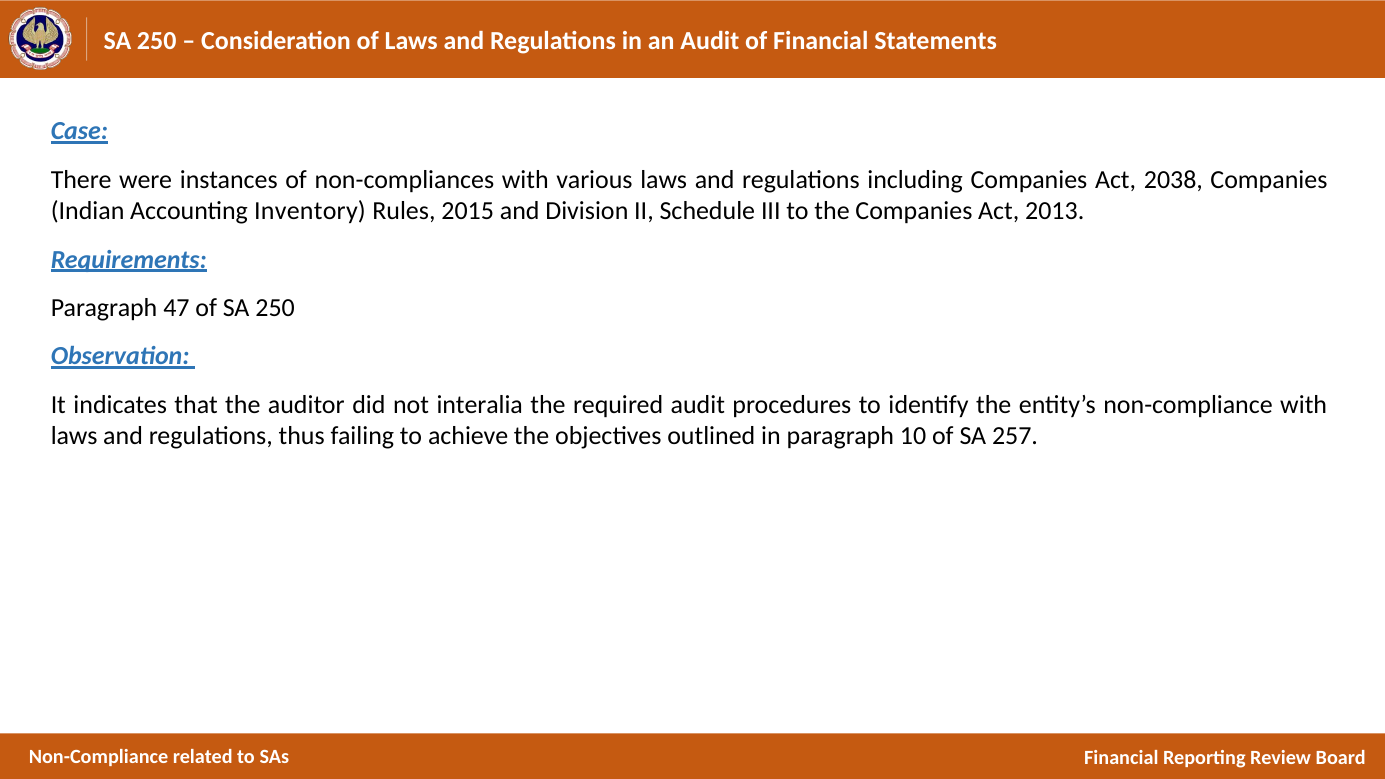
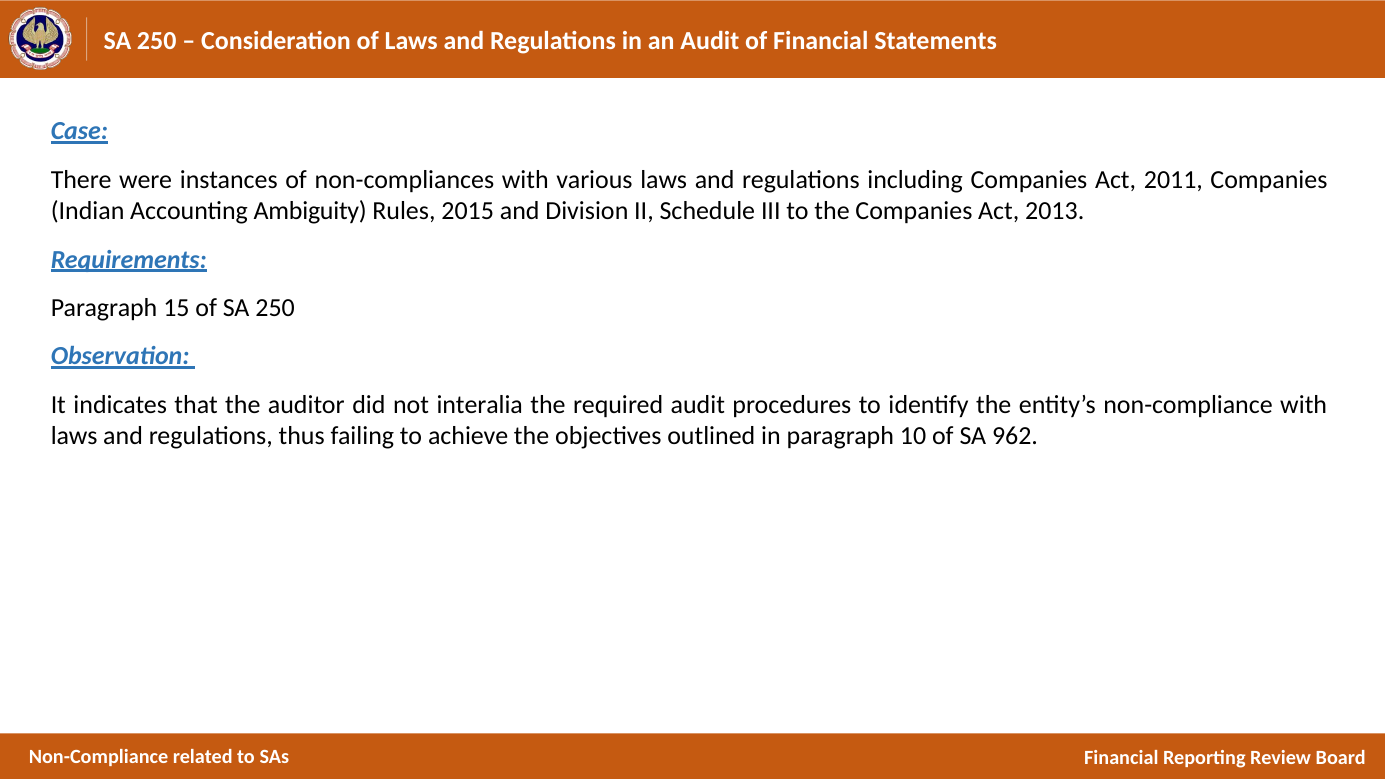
2038: 2038 -> 2011 (1173, 180)
Inventory: Inventory -> Ambiguity (310, 211)
47: 47 -> 15 (176, 308)
257: 257 -> 962 (1015, 436)
